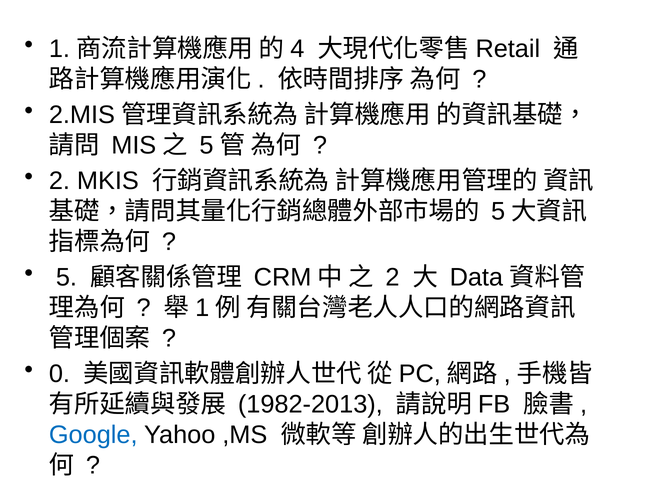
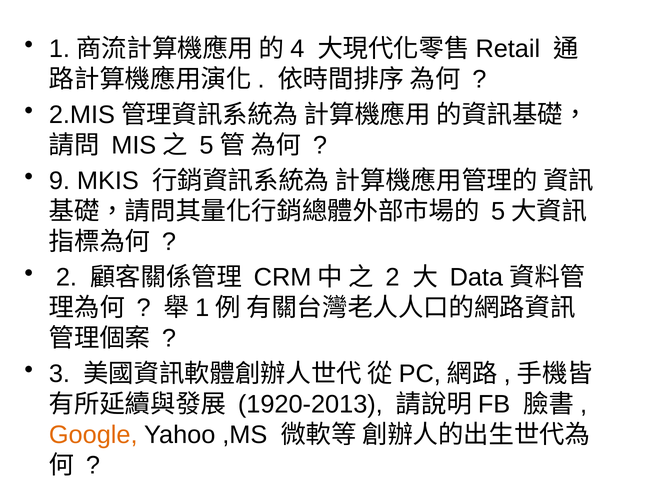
2: 2 -> 9 (59, 181)
5: 5 -> 2 (66, 277)
0: 0 -> 3 (59, 374)
1982-2013: 1982-2013 -> 1920-2013 (310, 404)
Google colour: blue -> orange (93, 435)
